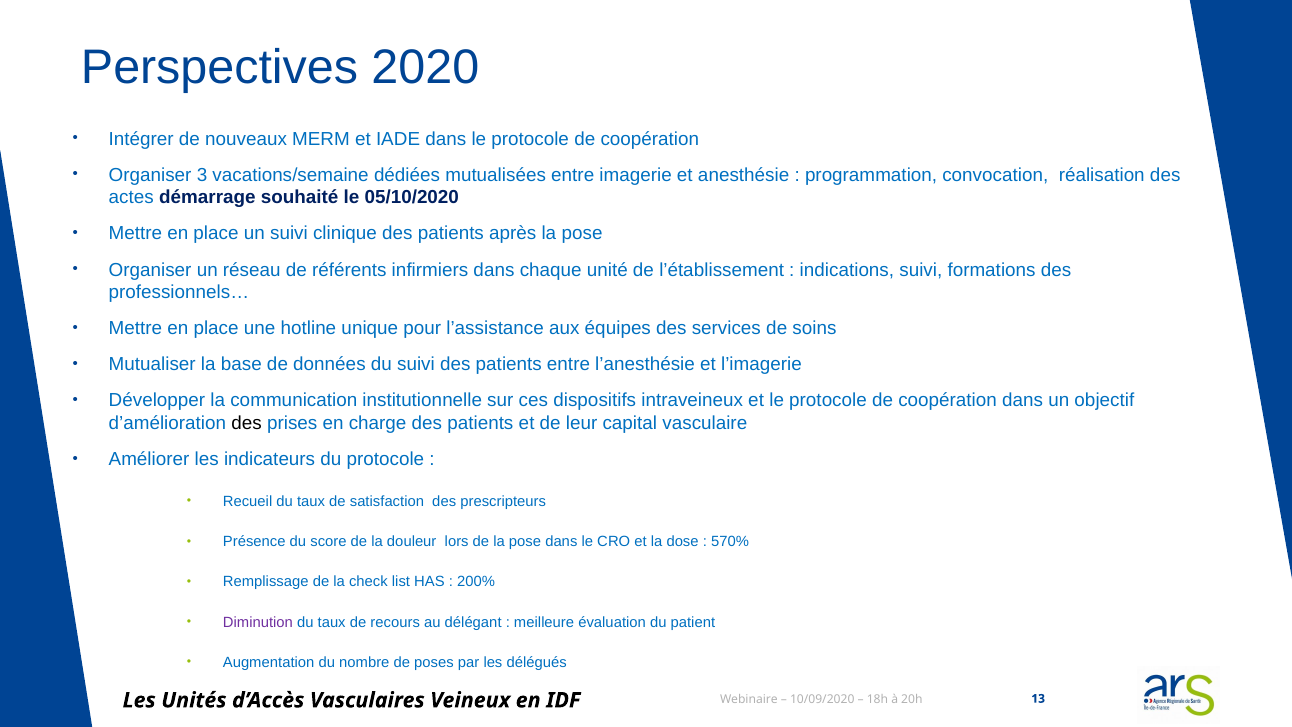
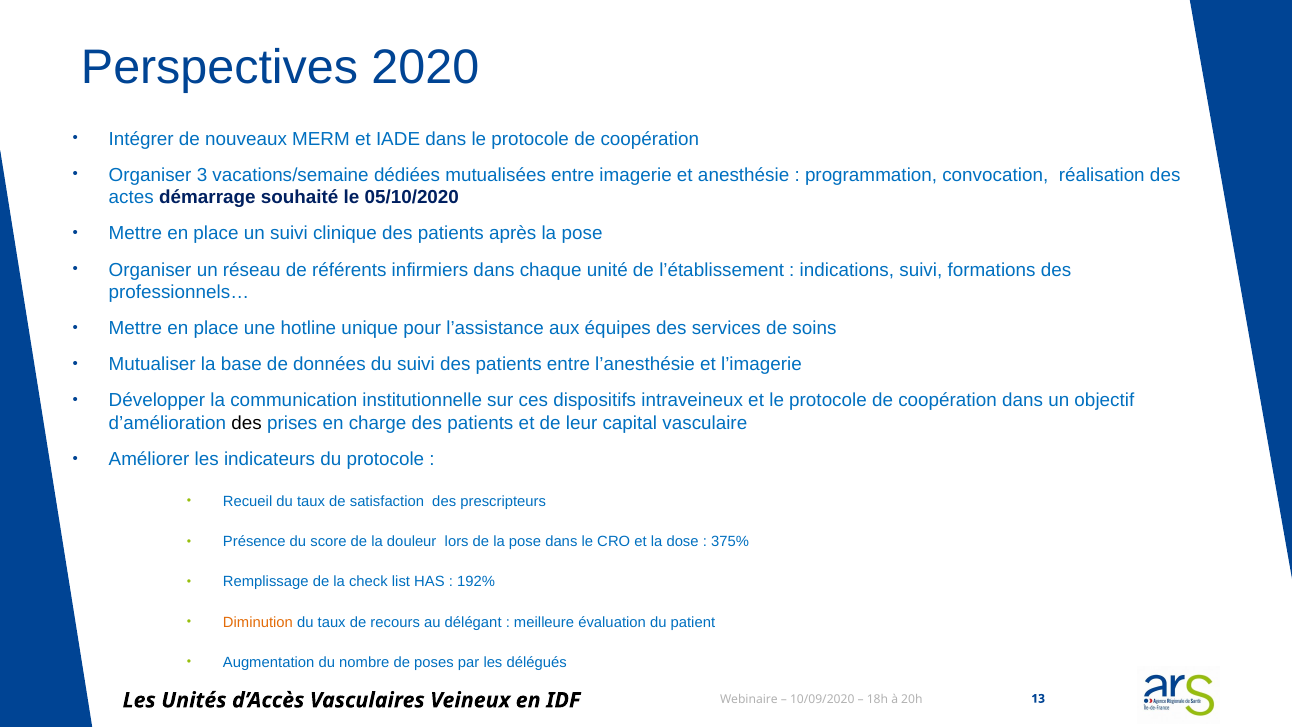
570%: 570% -> 375% (730, 542)
200%: 200% -> 192% (476, 582)
Diminution colour: purple -> orange (258, 622)
